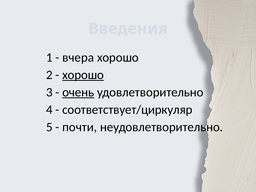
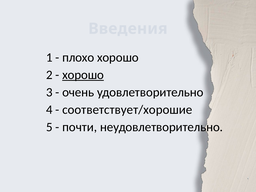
вчера: вчера -> плохо (78, 57)
очень underline: present -> none (78, 92)
соответствует/циркуляр: соответствует/циркуляр -> соответствует/хорошие (127, 110)
